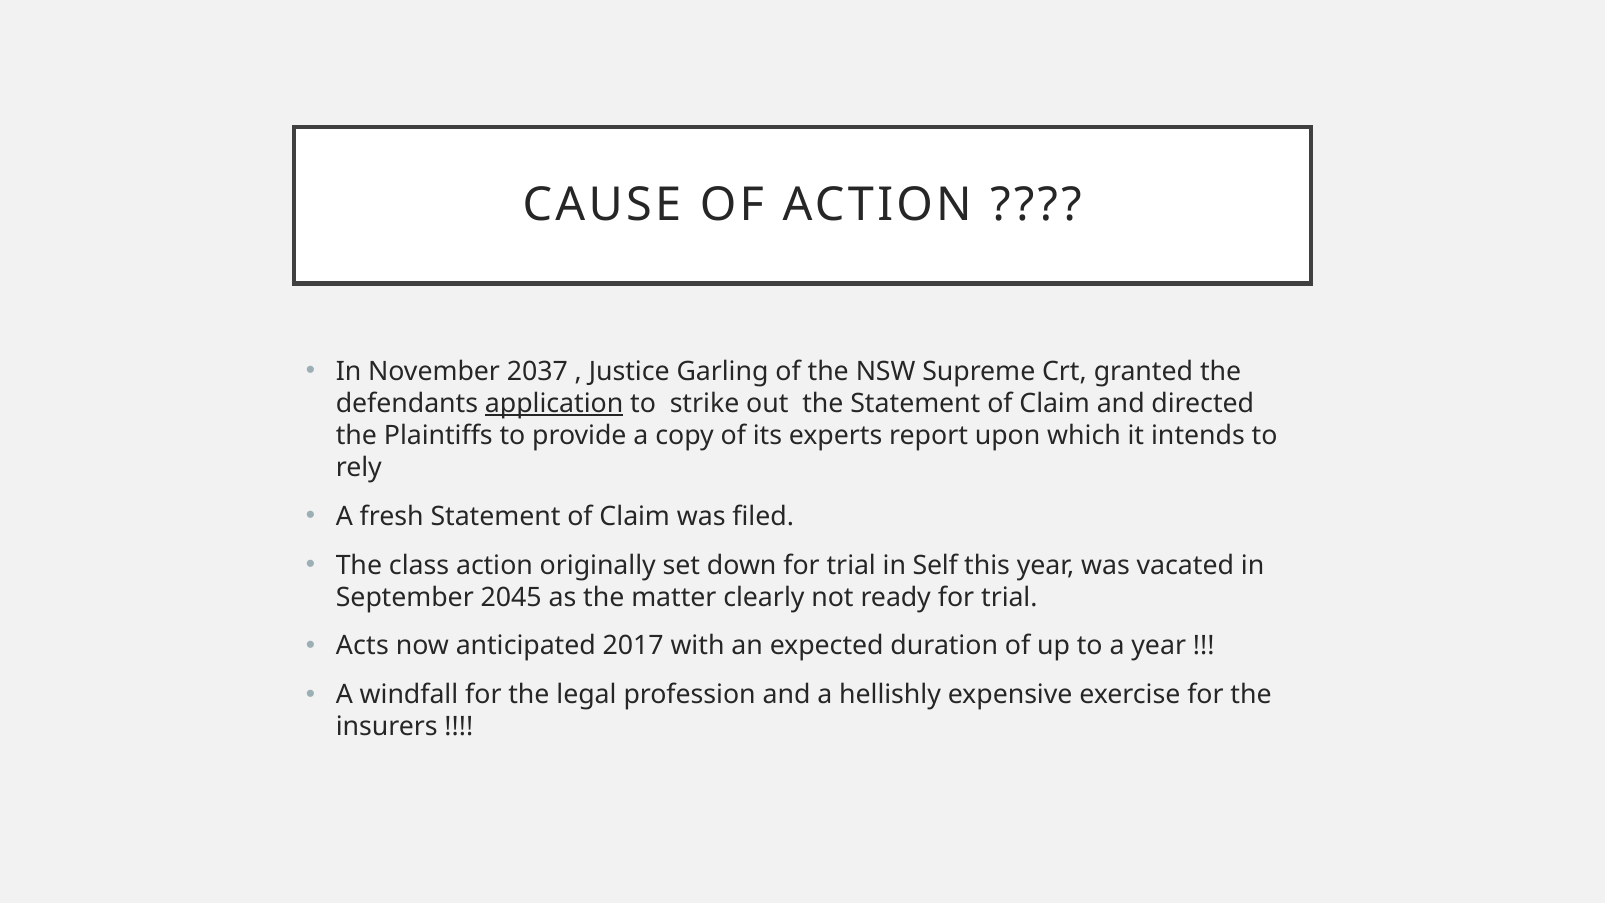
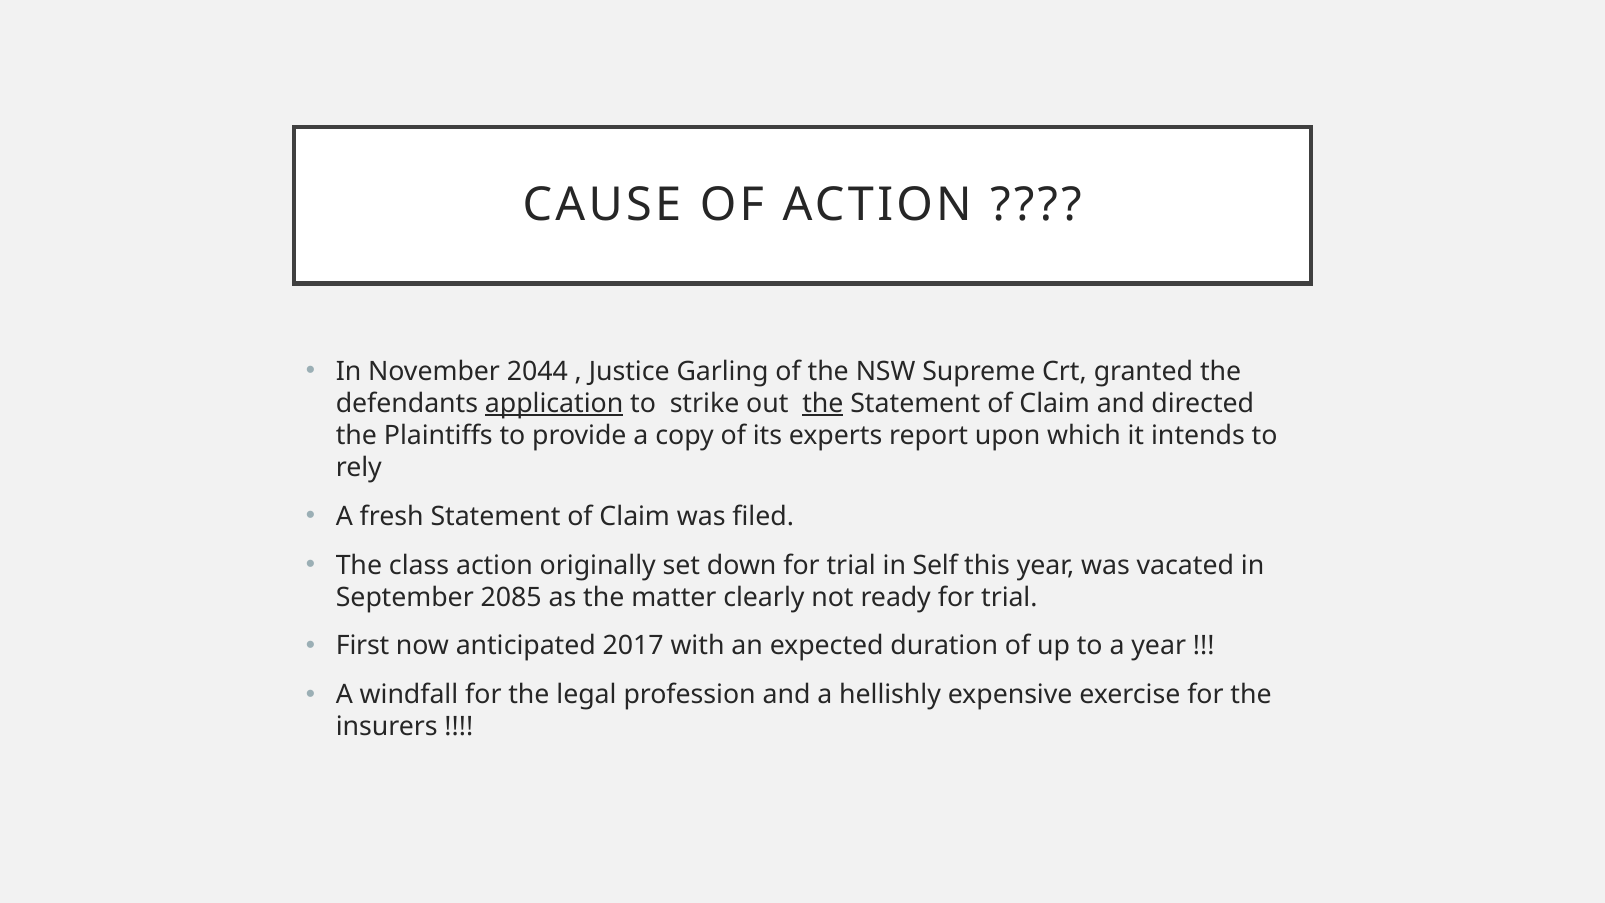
2037: 2037 -> 2044 (537, 371)
the underline: none -> present (823, 403)
2045: 2045 -> 2085 (511, 597)
Acts: Acts -> First (363, 646)
